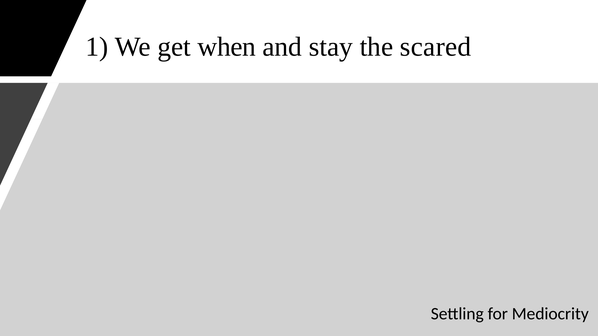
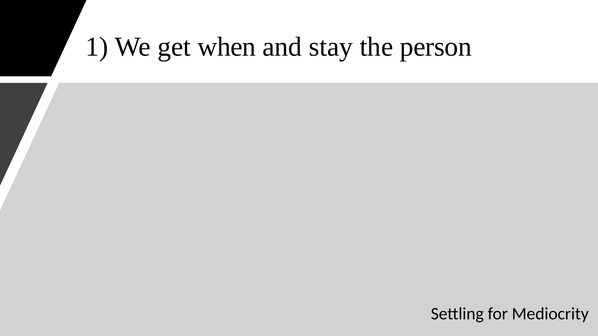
scared: scared -> person (436, 47)
